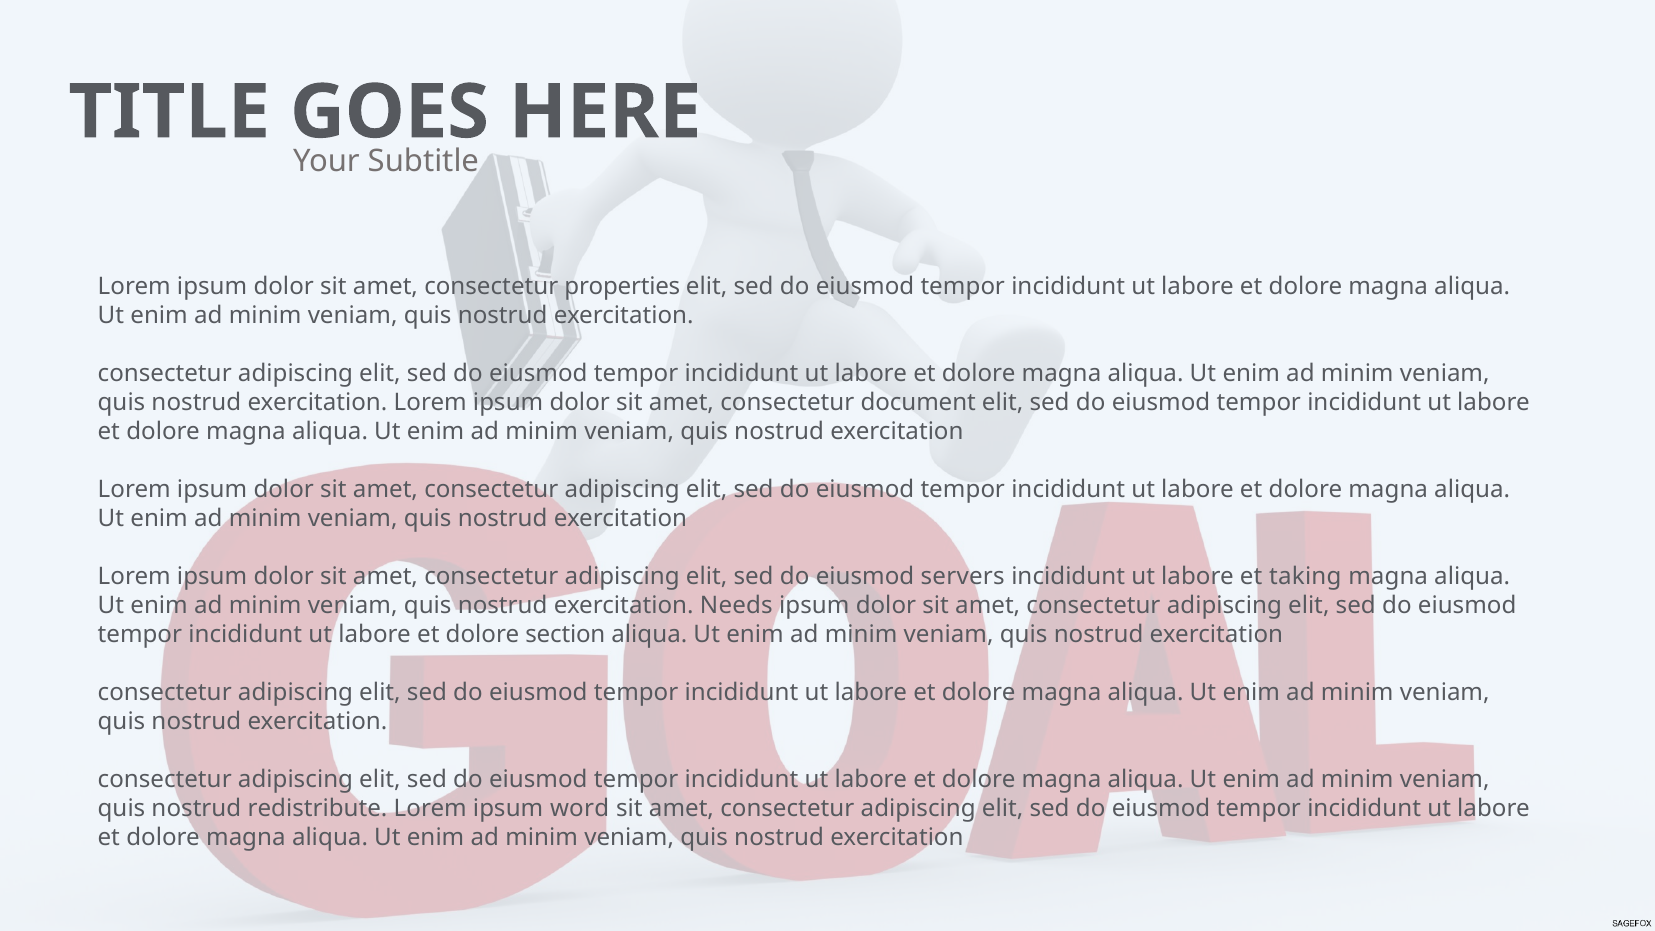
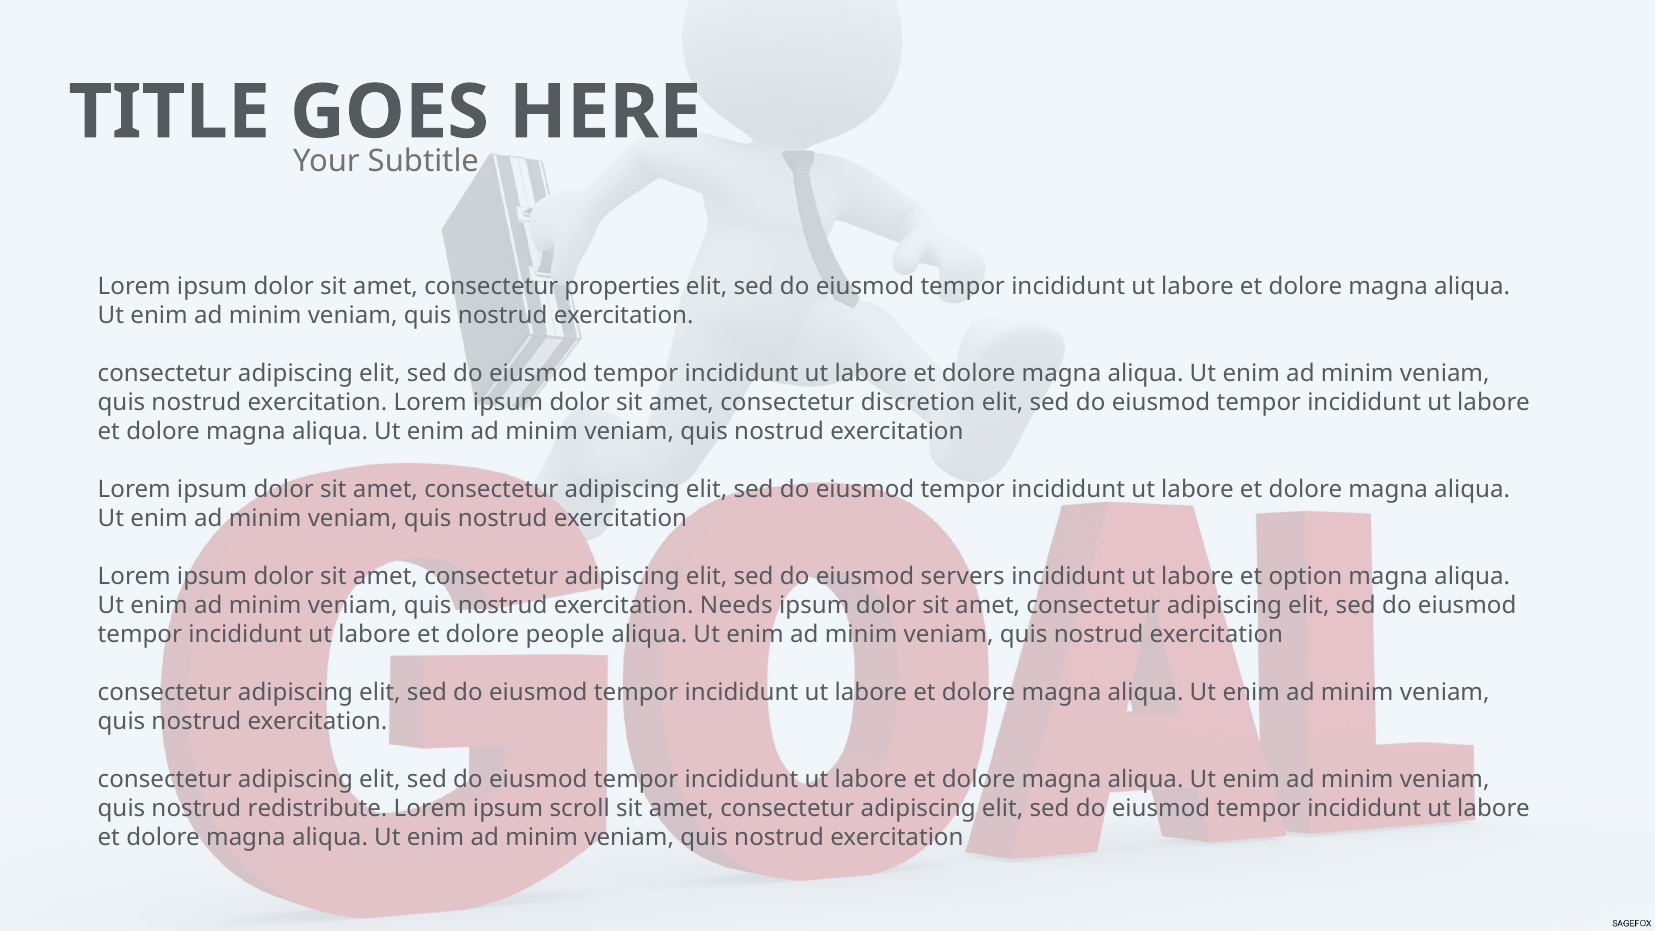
document: document -> discretion (918, 402)
taking: taking -> option (1305, 576)
section: section -> people (565, 634)
word: word -> scroll (580, 808)
